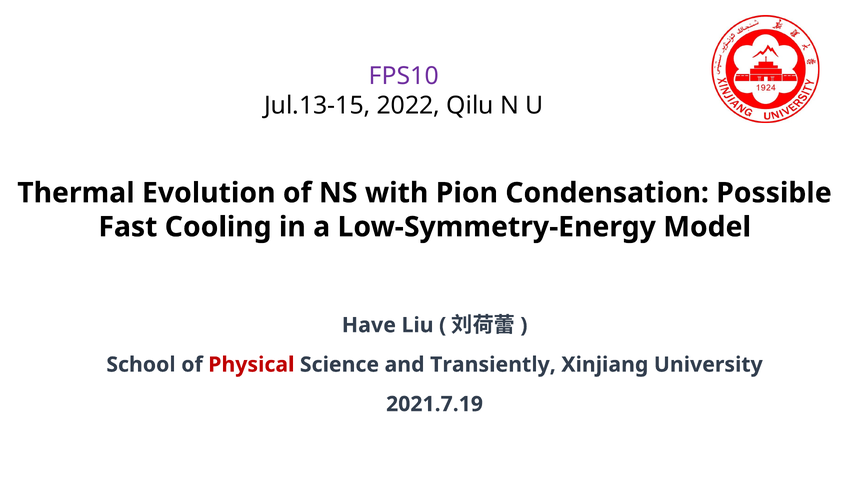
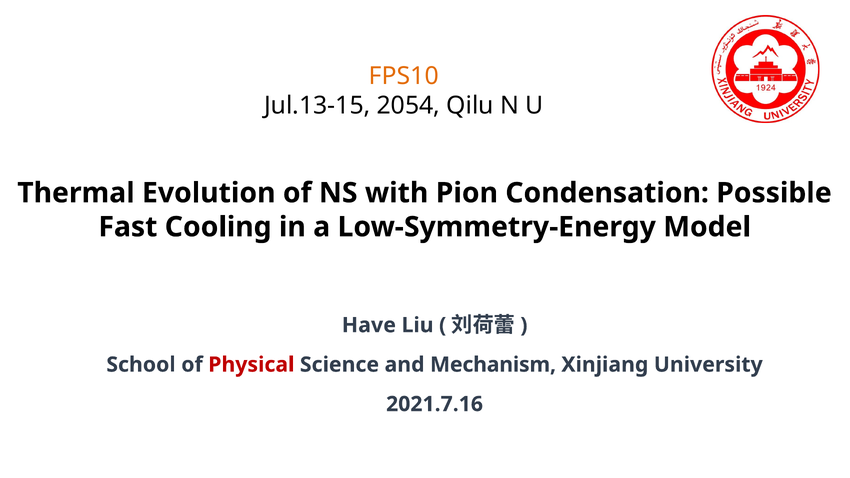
FPS10 colour: purple -> orange (404, 76)
2022: 2022 -> 2054 (408, 106)
Transiently: Transiently -> Mechanism (493, 365)
2021.7.19: 2021.7.19 -> 2021.7.16 (435, 404)
